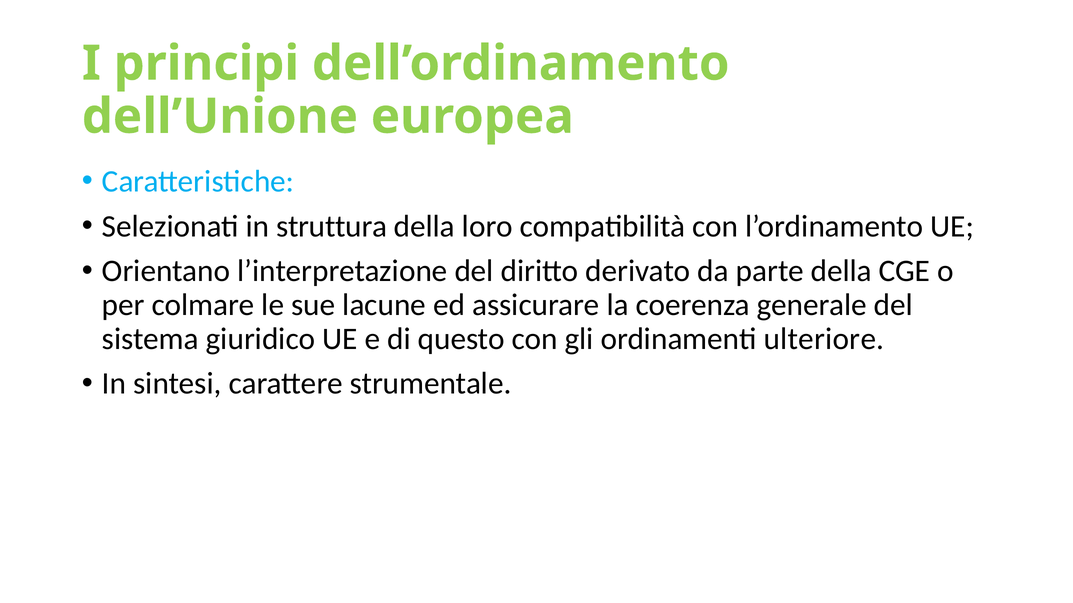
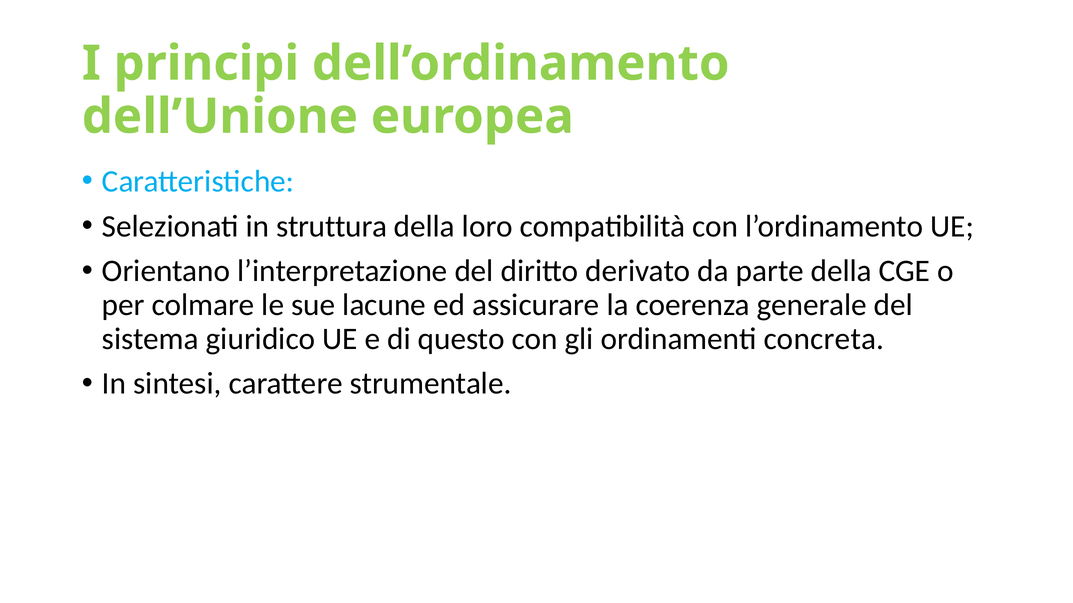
ulteriore: ulteriore -> concreta (824, 339)
